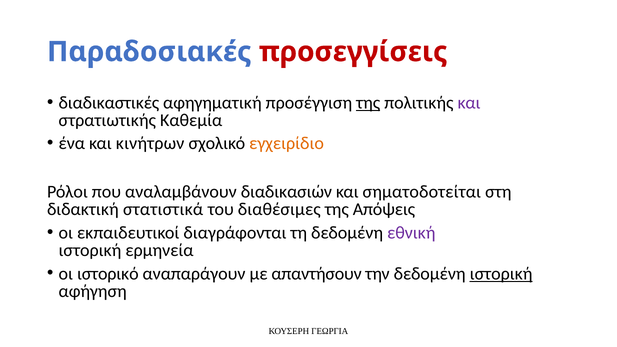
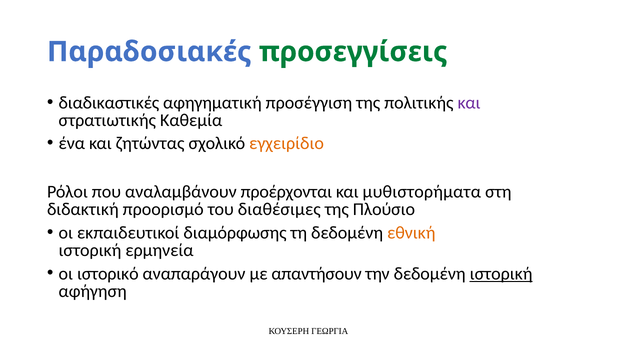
προσεγγίσεις colour: red -> green (353, 52)
της underline: present -> none (368, 103)
κινήτρων: κινήτρων -> ζητώντας (150, 144)
διαδικασιών: διαδικασιών -> προέρχονται (286, 192)
σηματοδοτείται: σηματοδοτείται -> μυθιστορήματα (422, 192)
στατιστικά: στατιστικά -> προορισμό (163, 210)
Απόψεις: Απόψεις -> Πλούσιο (384, 210)
διαγράφονται: διαγράφονται -> διαμόρφωσης (235, 233)
εθνική colour: purple -> orange (411, 233)
